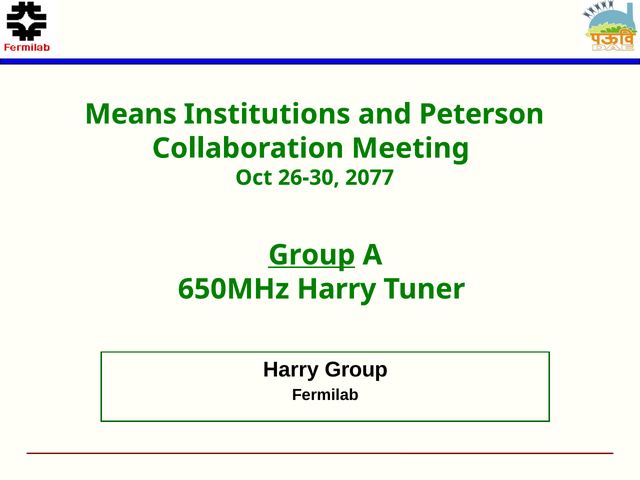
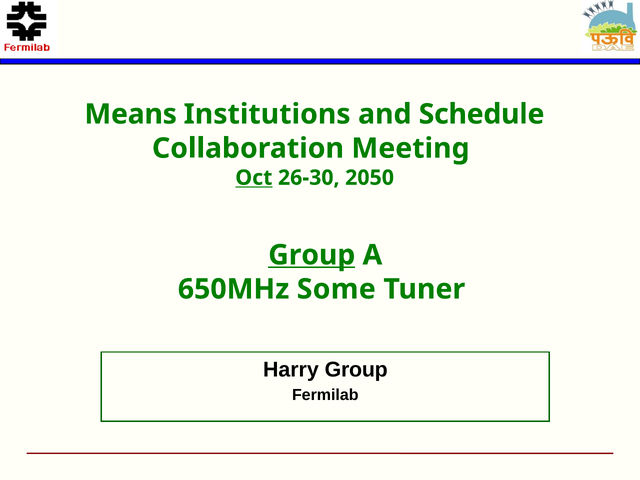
Peterson: Peterson -> Schedule (482, 114)
Oct underline: none -> present (254, 178)
2077: 2077 -> 2050 (370, 178)
650MHz Harry: Harry -> Some (336, 289)
